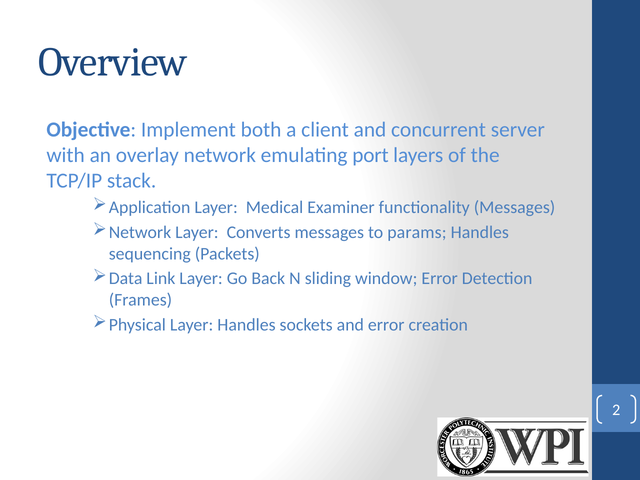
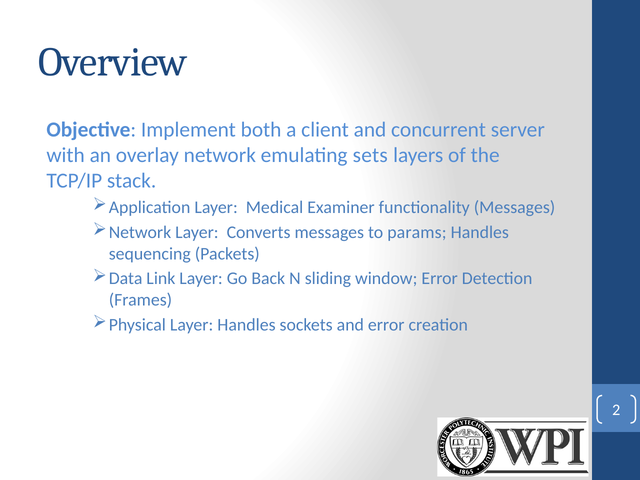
port: port -> sets (370, 155)
